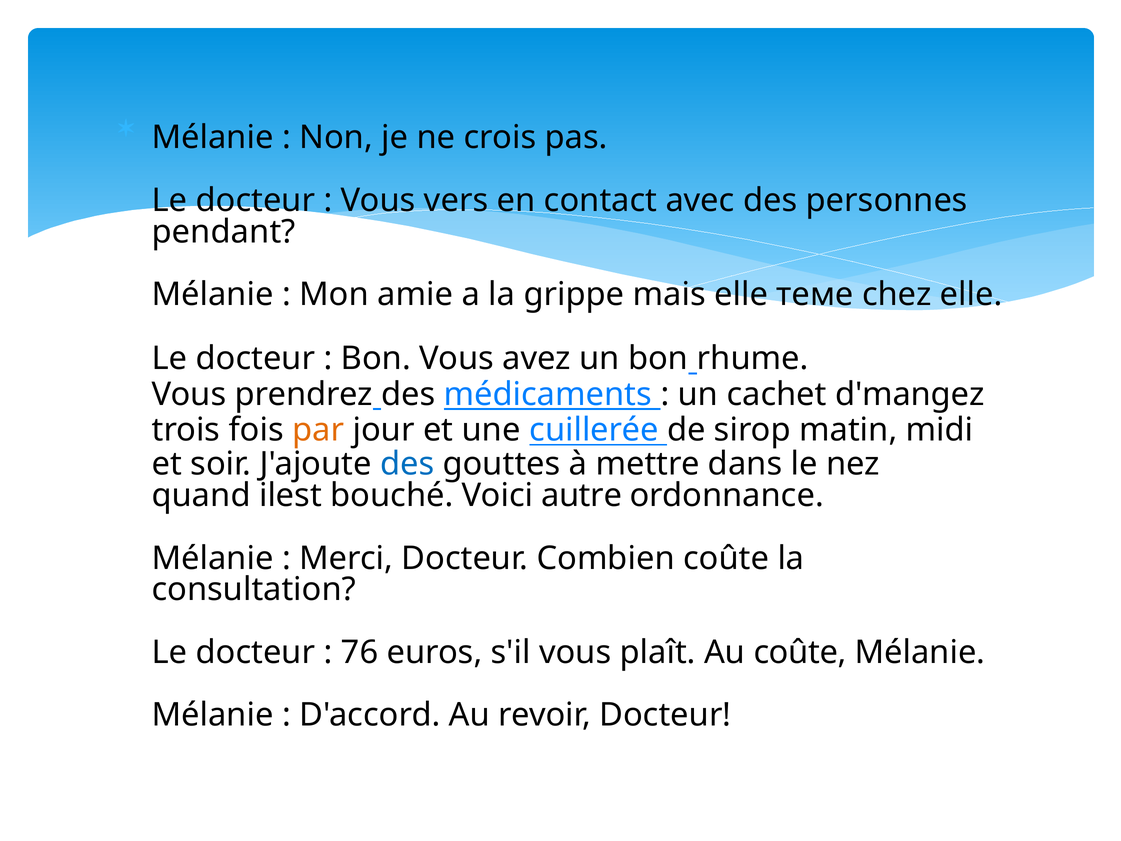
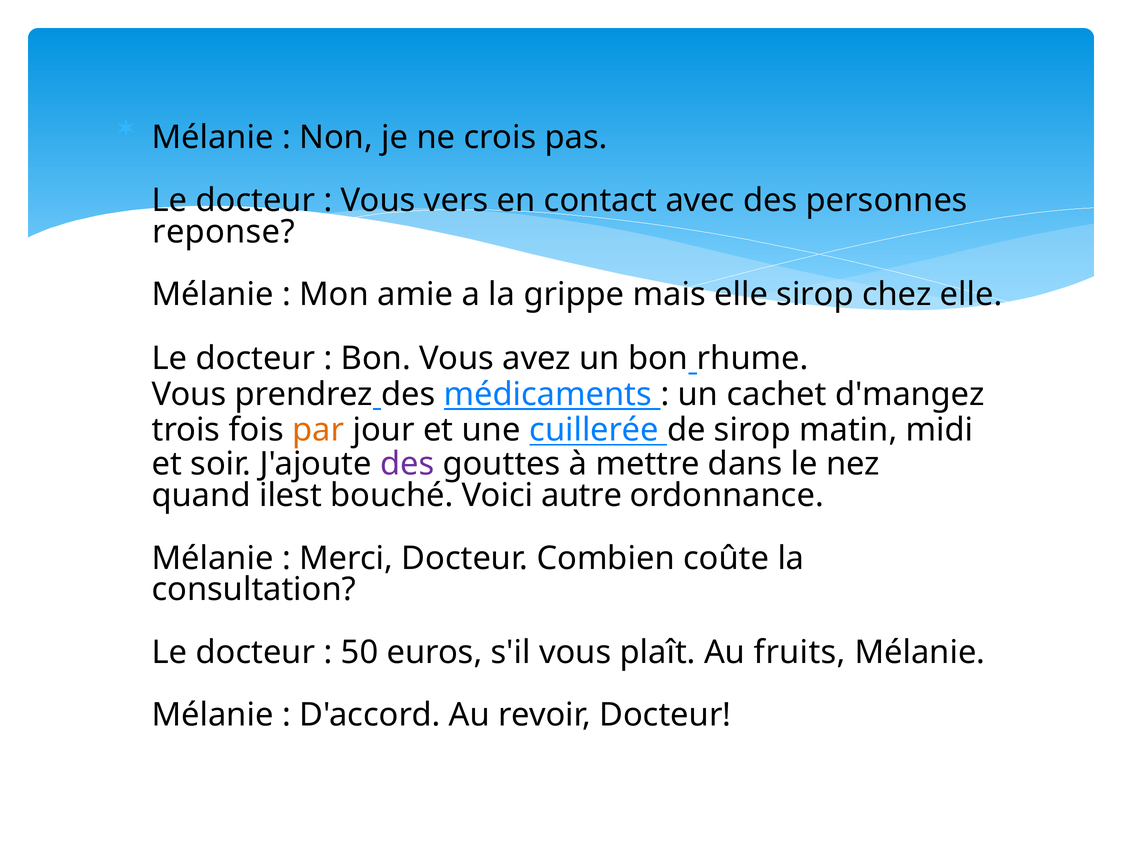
pendant: pendant -> reponse (224, 232)
elle теме: теме -> sirop (815, 294)
des colour: blue -> purple (407, 464)
76: 76 -> 50 (360, 652)
Au coûte: coûte -> fruits (800, 652)
